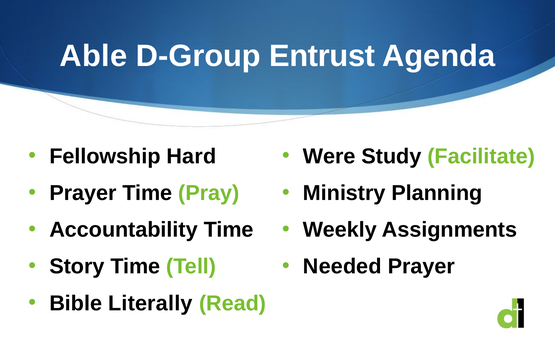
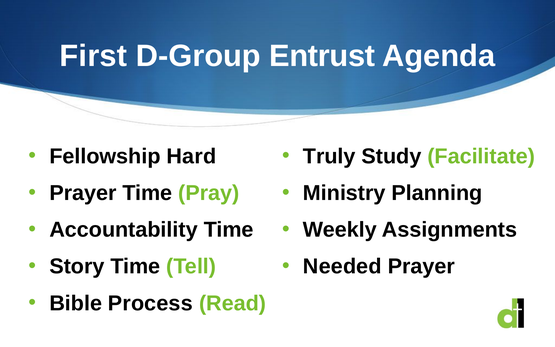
Able: Able -> First (93, 56)
Were: Were -> Truly (329, 156)
Literally: Literally -> Process (150, 303)
